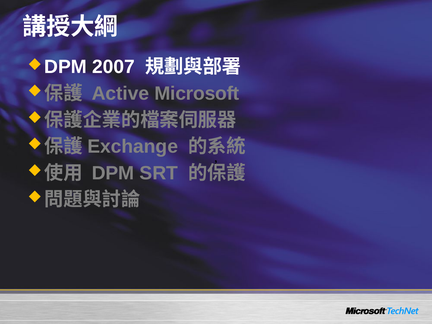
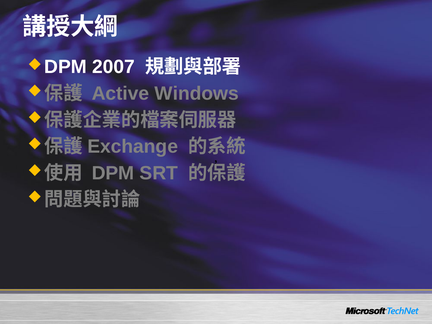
Microsoft: Microsoft -> Windows (197, 93)
